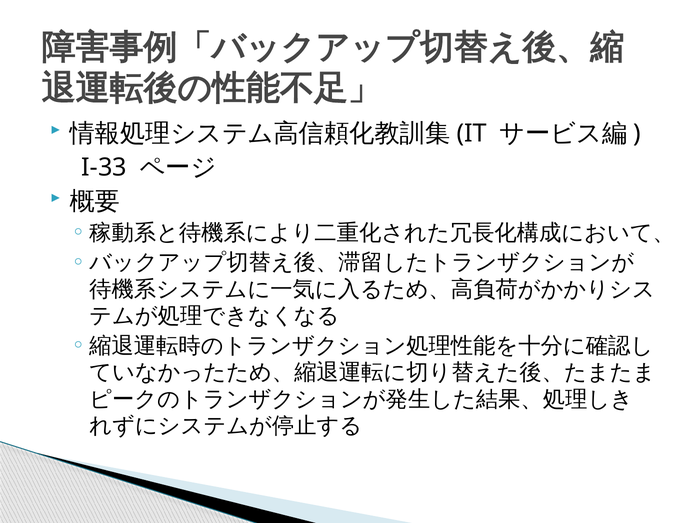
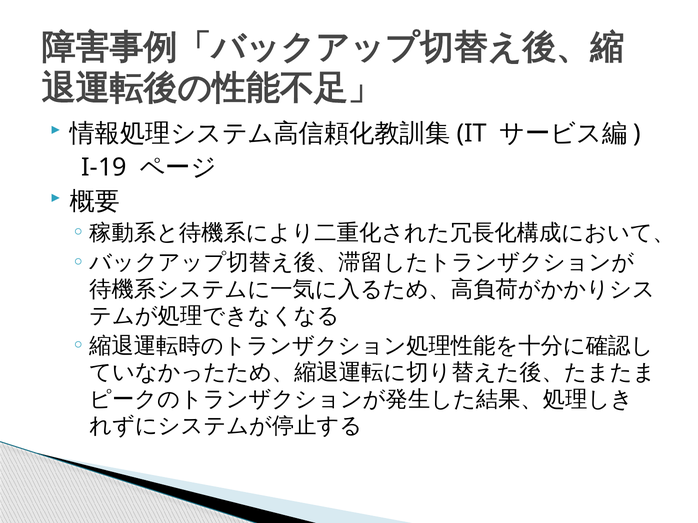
I-33: I-33 -> I-19 (104, 168)
